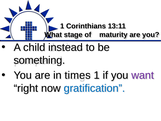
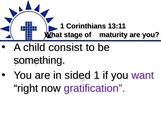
instead: instead -> consist (65, 47)
times: times -> sided (78, 75)
gratification colour: blue -> purple (94, 88)
